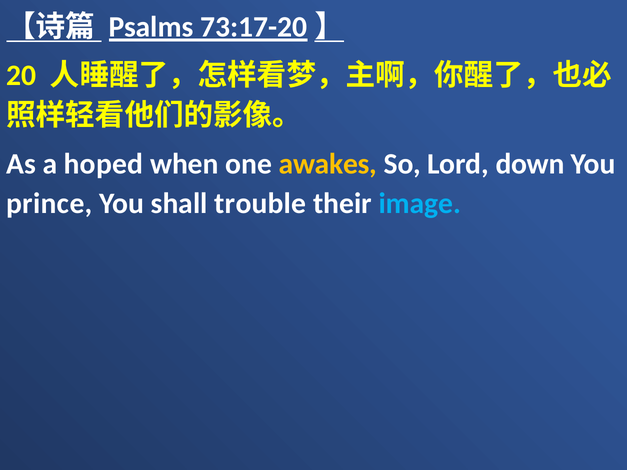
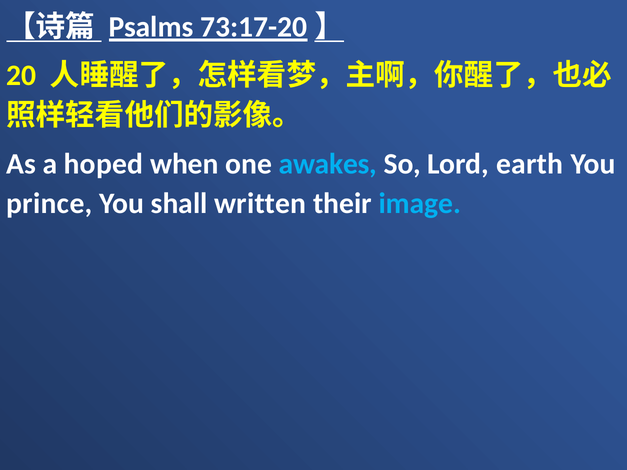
awakes colour: yellow -> light blue (328, 164)
down: down -> earth (530, 164)
trouble: trouble -> written (260, 204)
